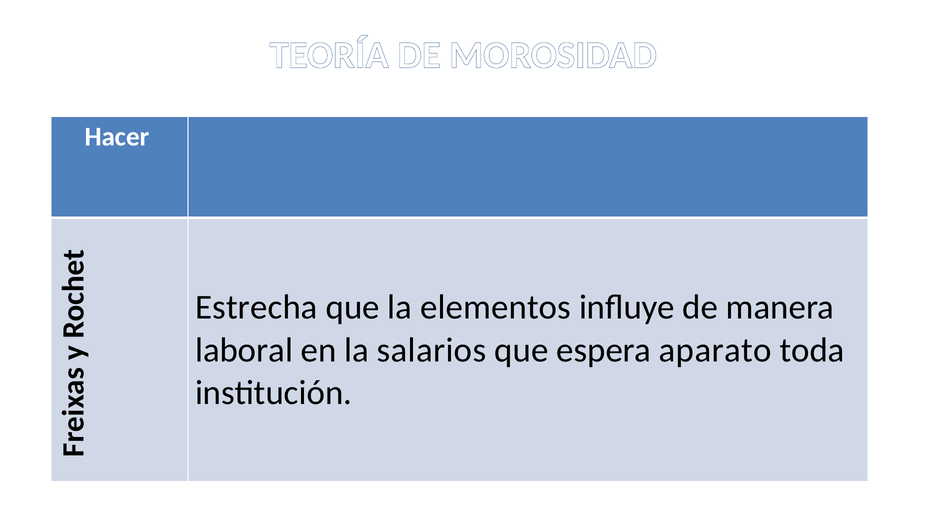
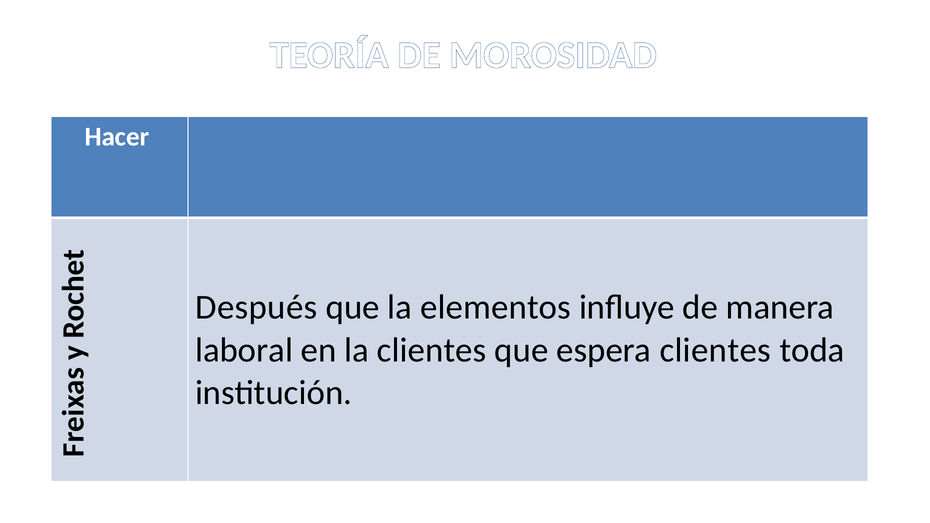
Estrecha: Estrecha -> Después (256, 307)
la salarios: salarios -> clientes (432, 350)
espera aparato: aparato -> clientes (715, 350)
